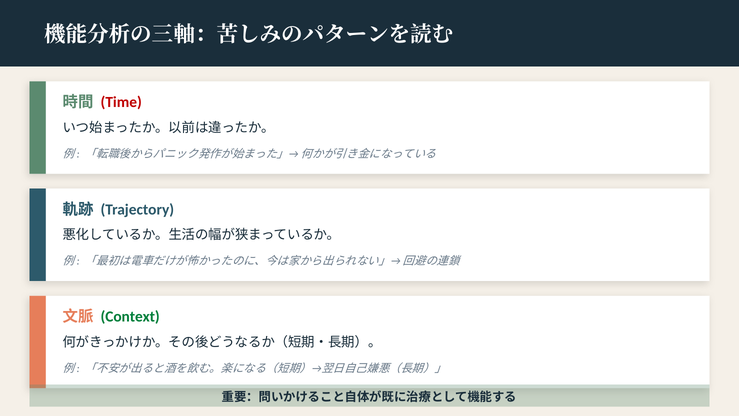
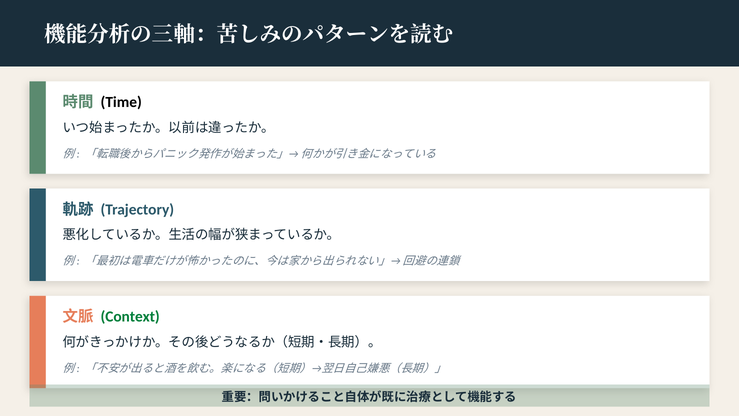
Time colour: red -> black (121, 102)
